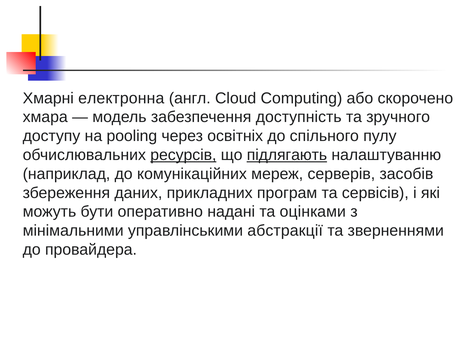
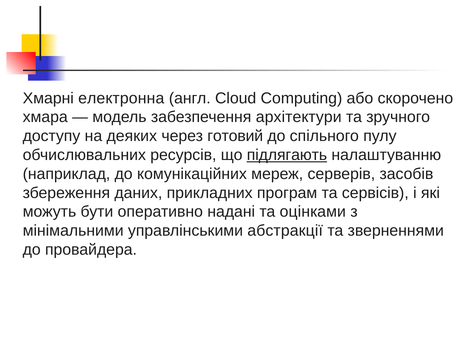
доступність: доступність -> архітектури (299, 117)
pooling: pooling -> деяких (132, 136)
освітніх: освітніх -> готовий (235, 136)
ресурсів underline: present -> none (183, 155)
